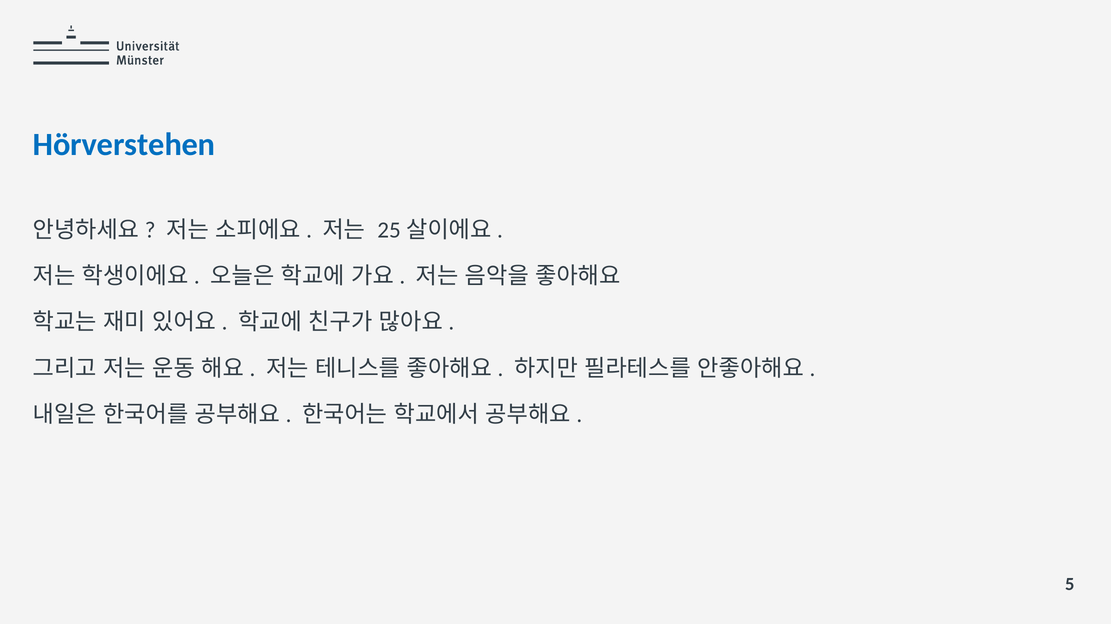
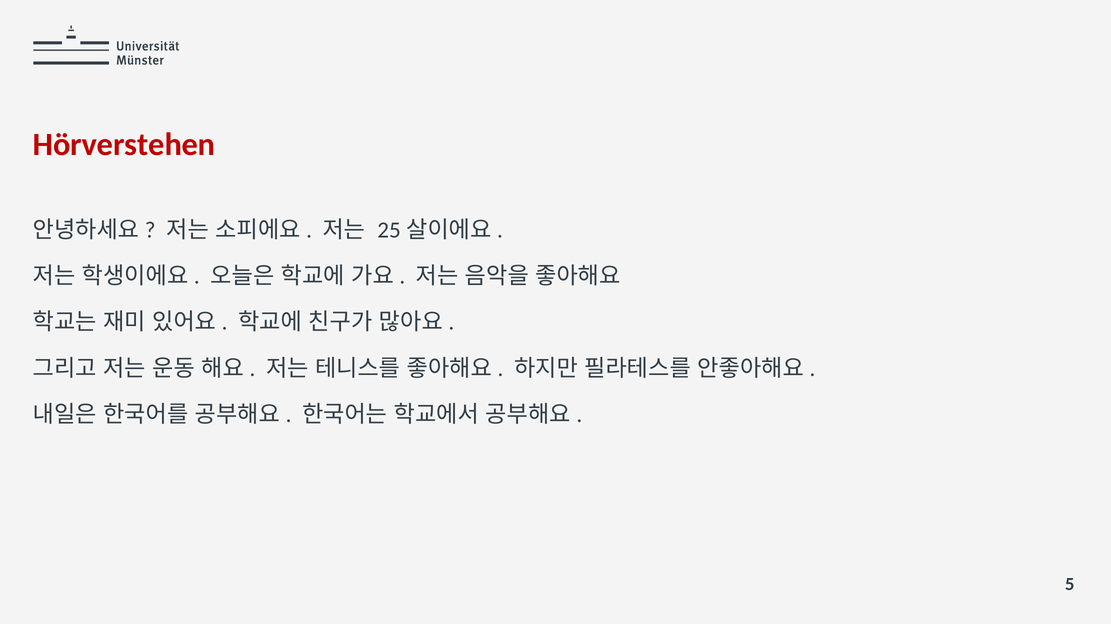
Hörverstehen colour: blue -> red (124, 145)
